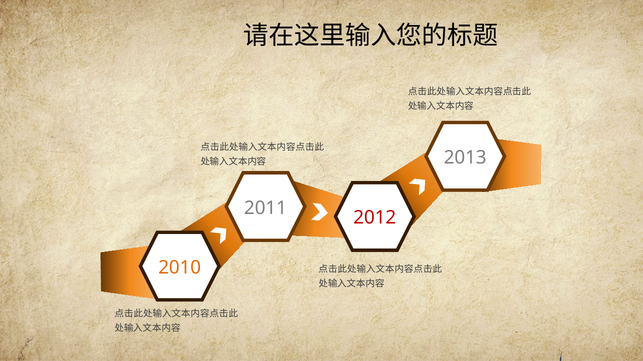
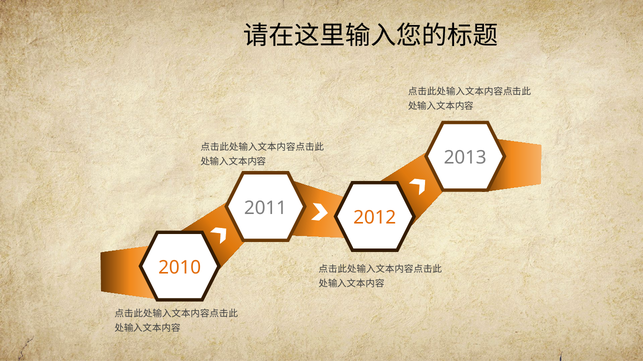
2012 colour: red -> orange (375, 218)
